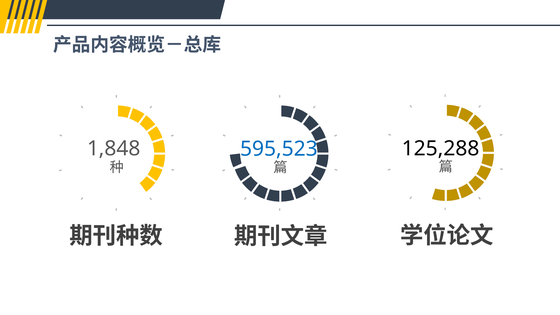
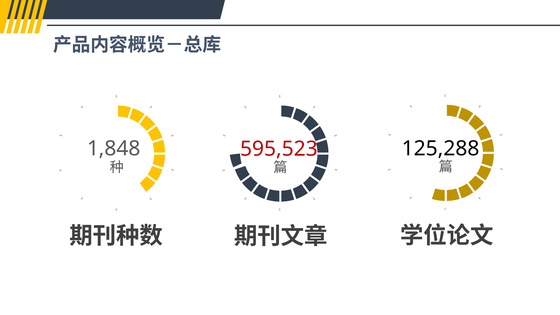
595,523 colour: blue -> red (279, 149)
